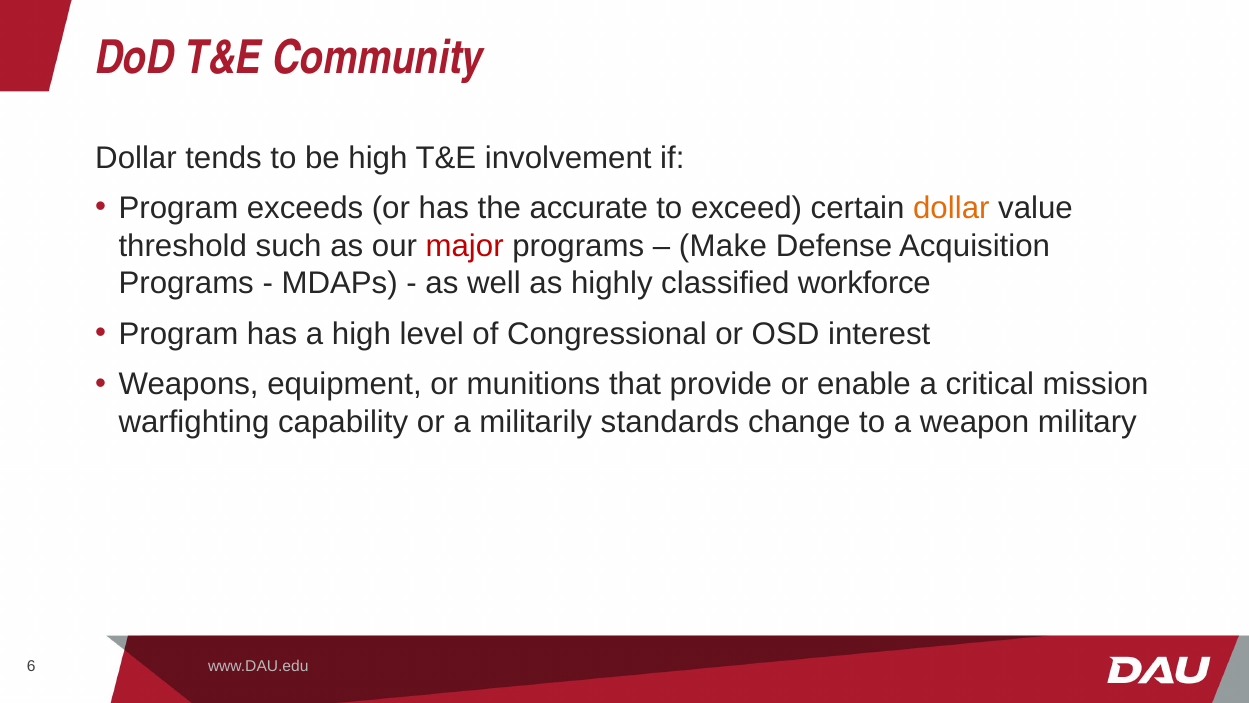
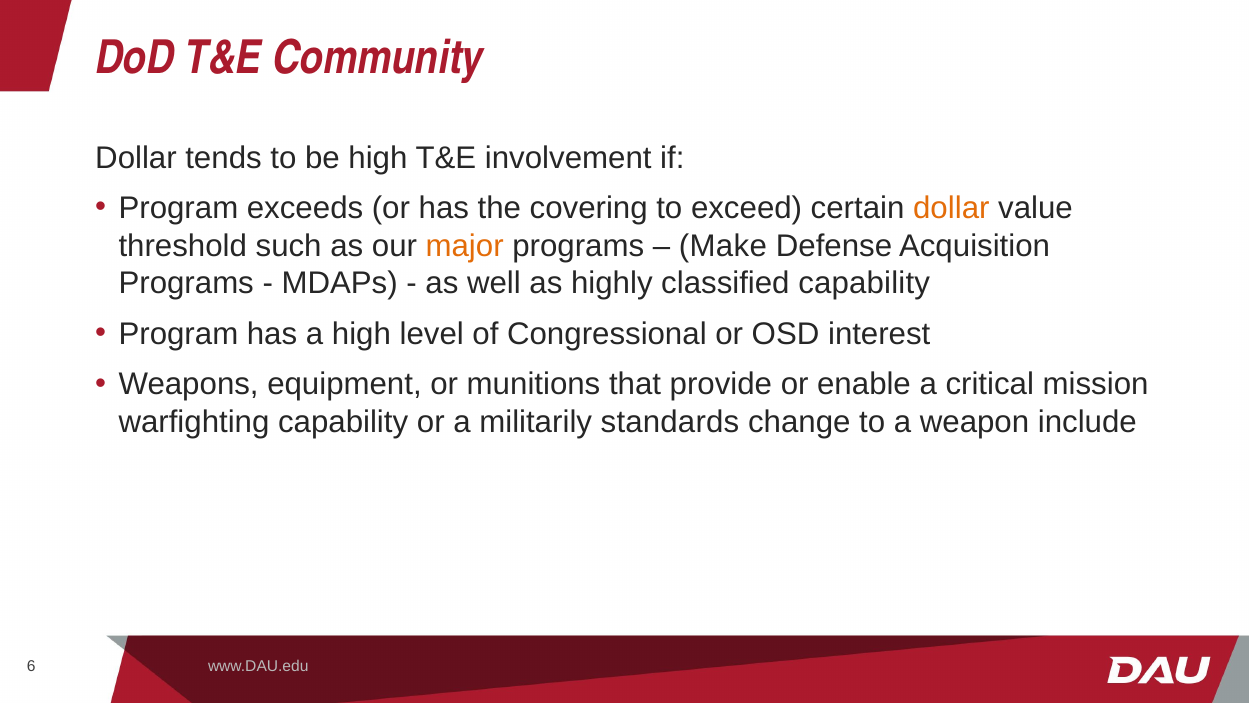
accurate: accurate -> covering (589, 208)
major colour: red -> orange (465, 246)
classified workforce: workforce -> capability (864, 283)
military: military -> include (1087, 422)
